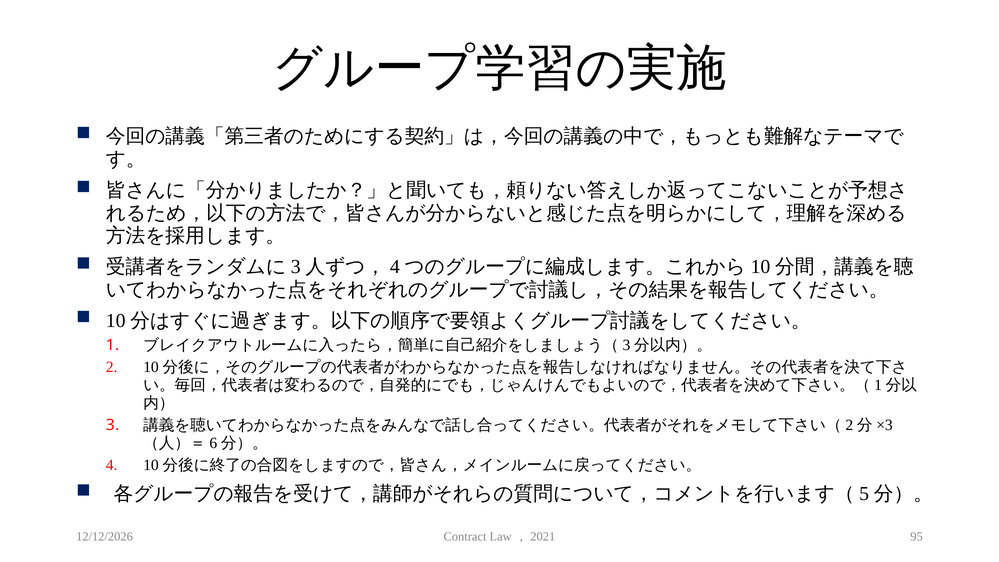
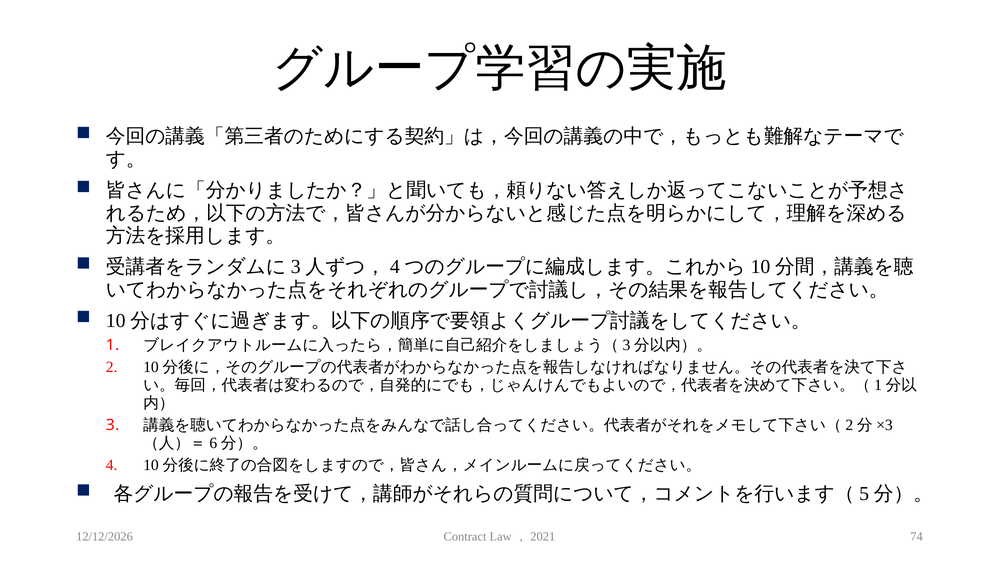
95: 95 -> 74 (917, 537)
